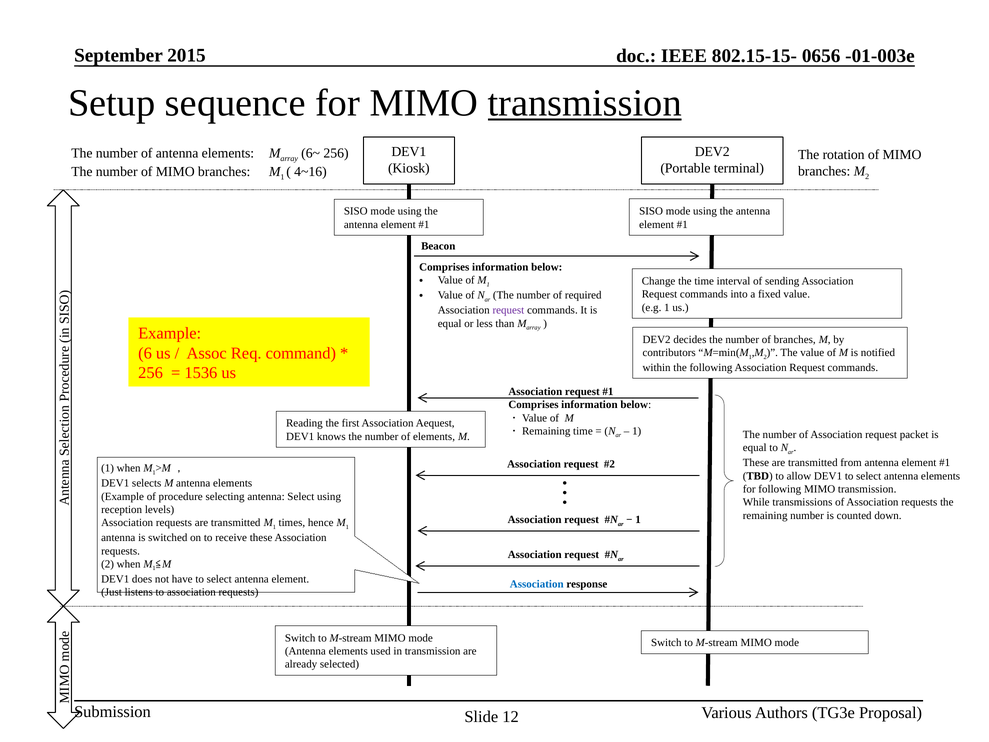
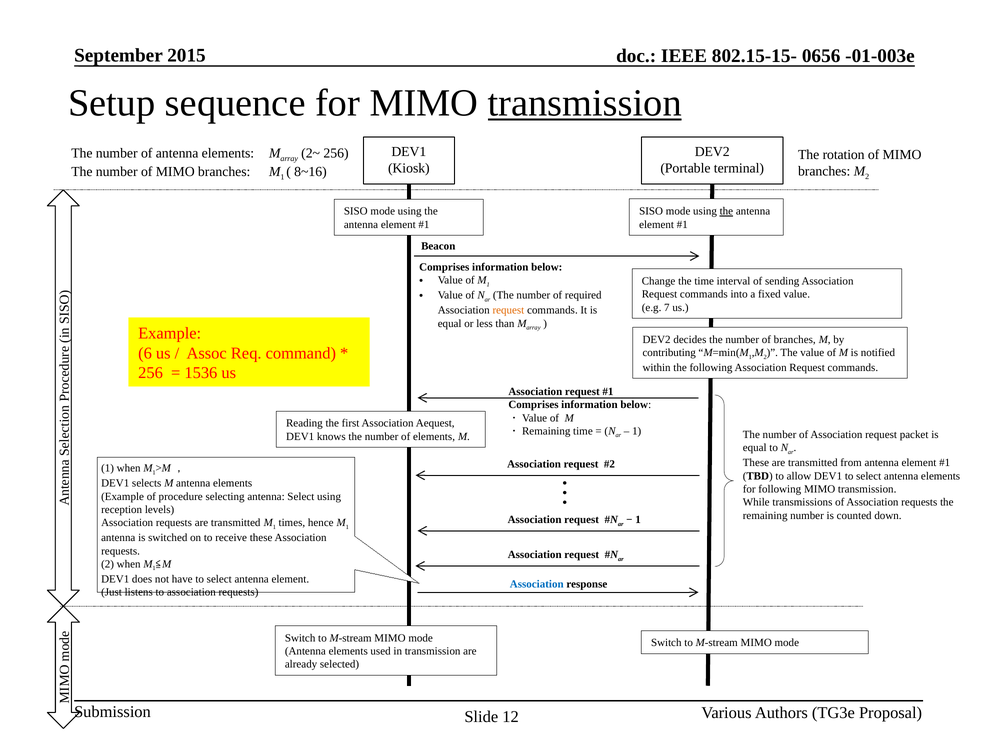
6~: 6~ -> 2~ (311, 153)
4~16: 4~16 -> 8~16 (310, 172)
the underline: none -> present (726, 211)
e.g 1: 1 -> 7 (667, 307)
request colour: purple -> orange (508, 310)
contributors: contributors -> contributing (669, 353)
